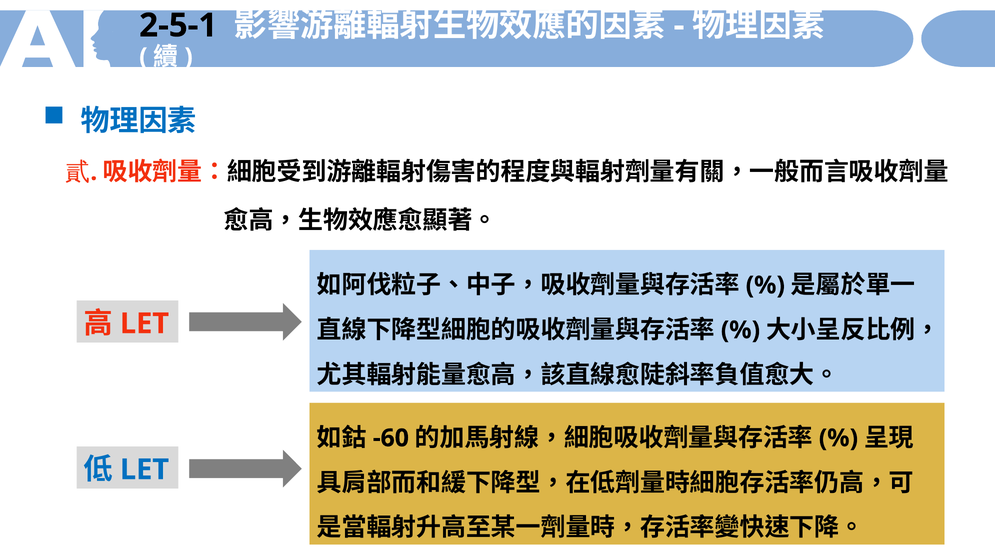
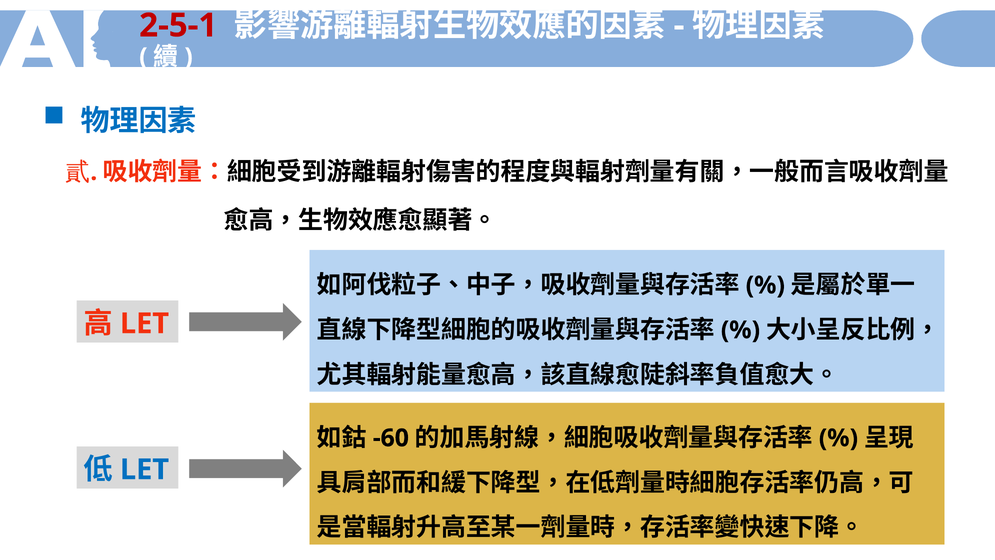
2-5-1 colour: black -> red (178, 25)
